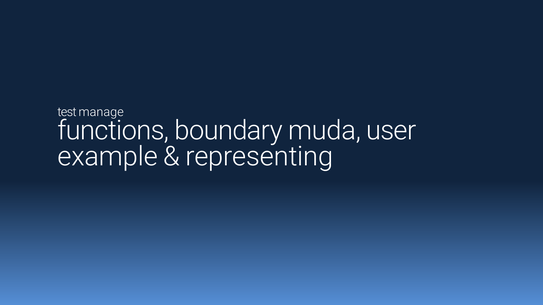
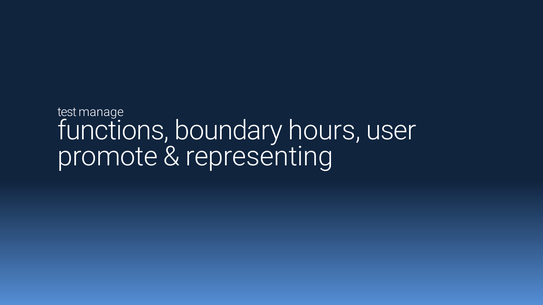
muda: muda -> hours (324, 131)
example: example -> promote (108, 157)
